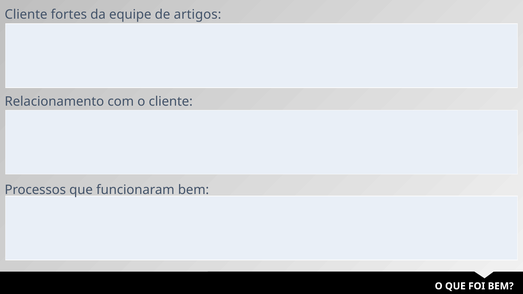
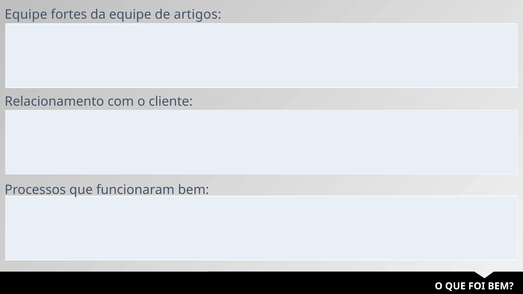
Cliente: Cliente -> Equipe (26, 14)
